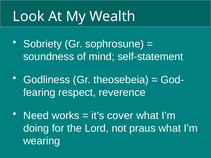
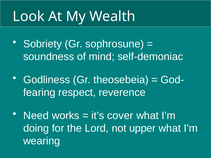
self-statement: self-statement -> self-demoniac (150, 57)
praus: praus -> upper (142, 128)
